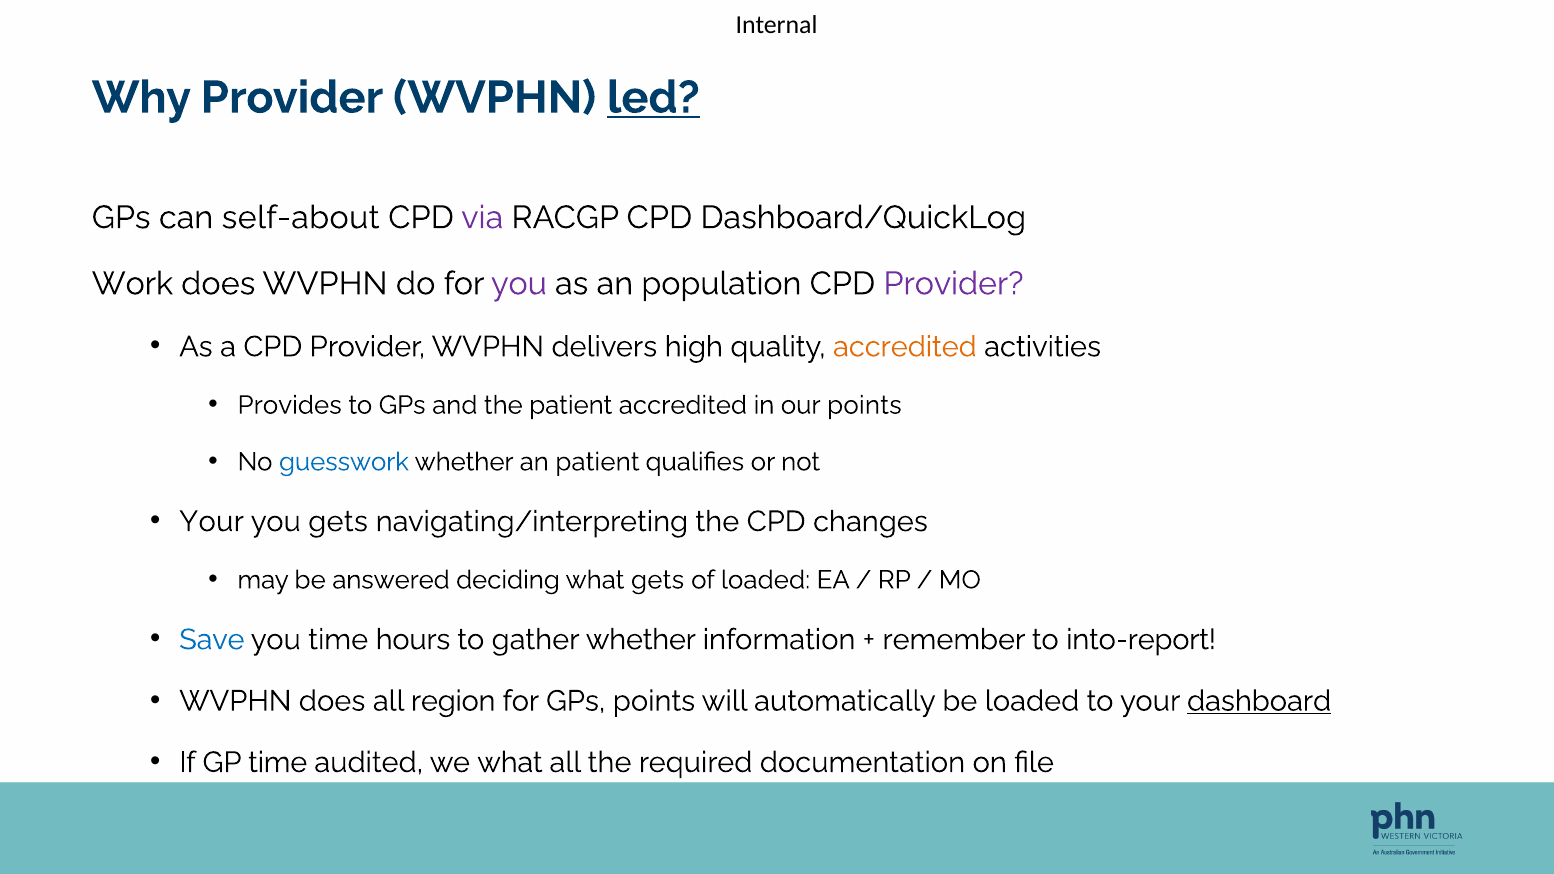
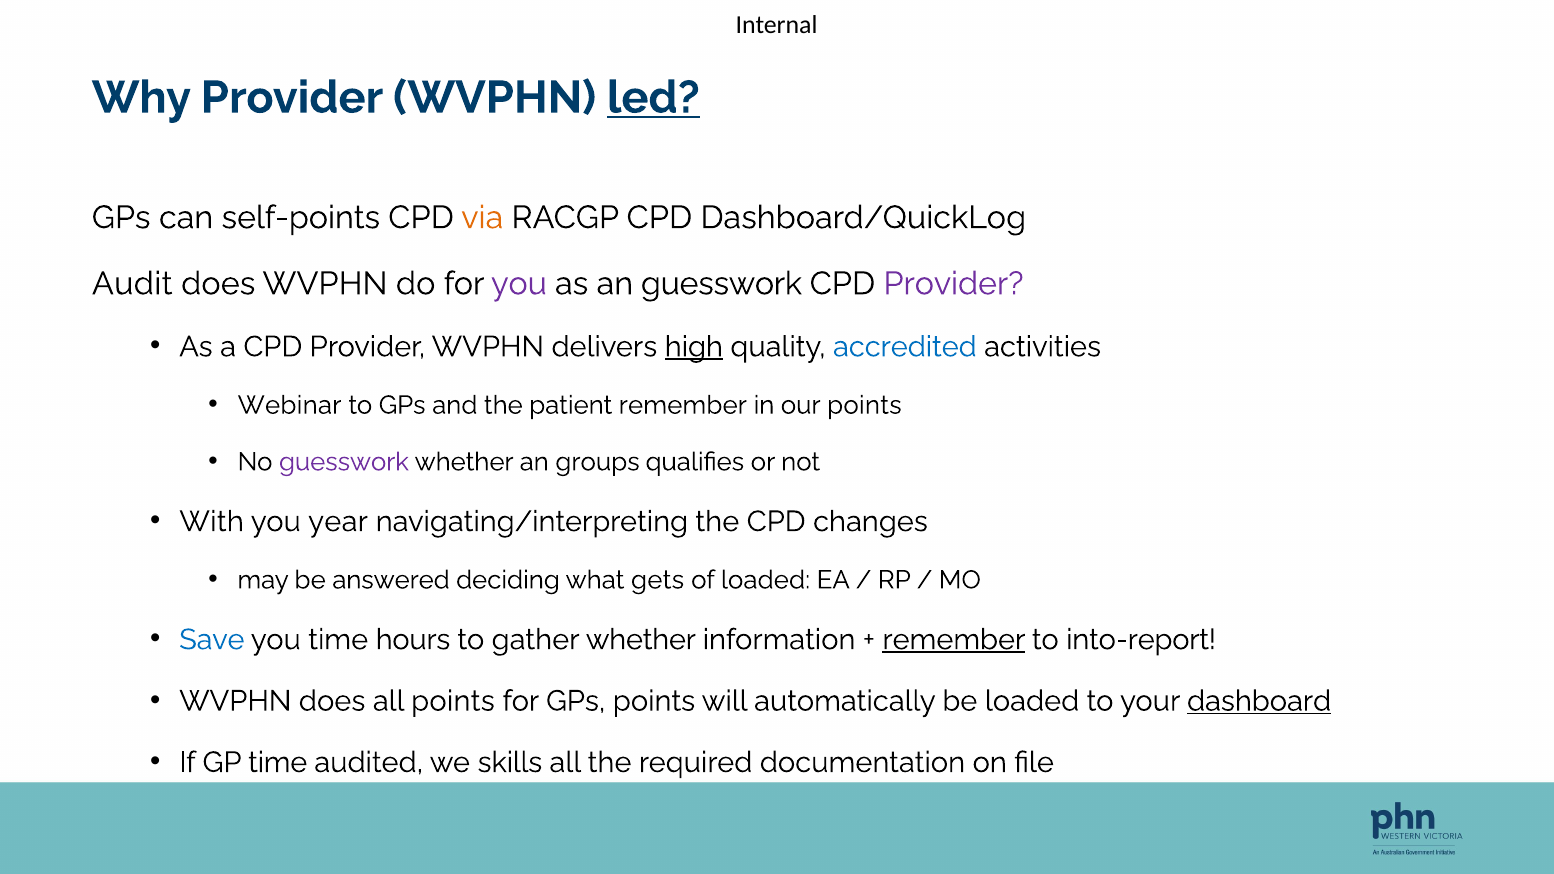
self-about: self-about -> self-points (301, 218)
via colour: purple -> orange (482, 218)
Work: Work -> Audit (132, 284)
an population: population -> guesswork (721, 284)
high underline: none -> present (694, 347)
accredited colour: orange -> blue (905, 347)
Provides: Provides -> Webinar (290, 405)
patient accredited: accredited -> remember (683, 405)
guesswork colour: blue -> purple (344, 462)
an patient: patient -> groups (598, 462)
Your: Your -> With (212, 522)
you gets: gets -> year (338, 522)
remember underline: none -> present (954, 640)
all region: region -> points (453, 701)
we what: what -> skills (510, 762)
